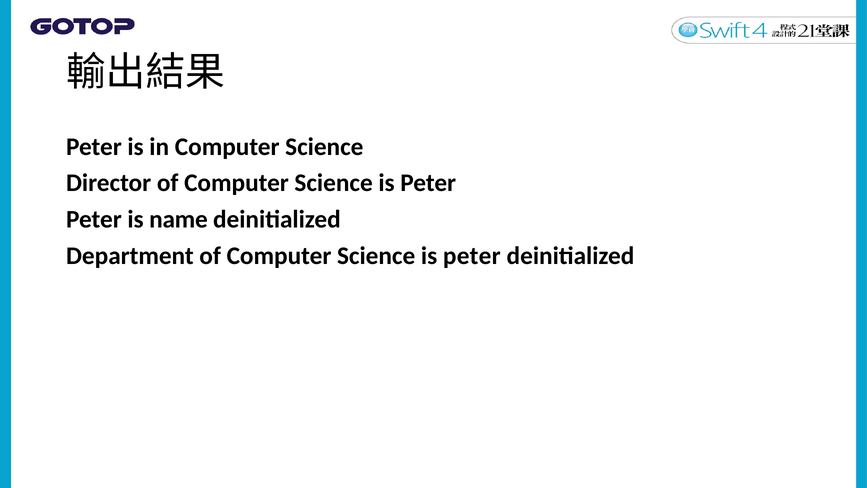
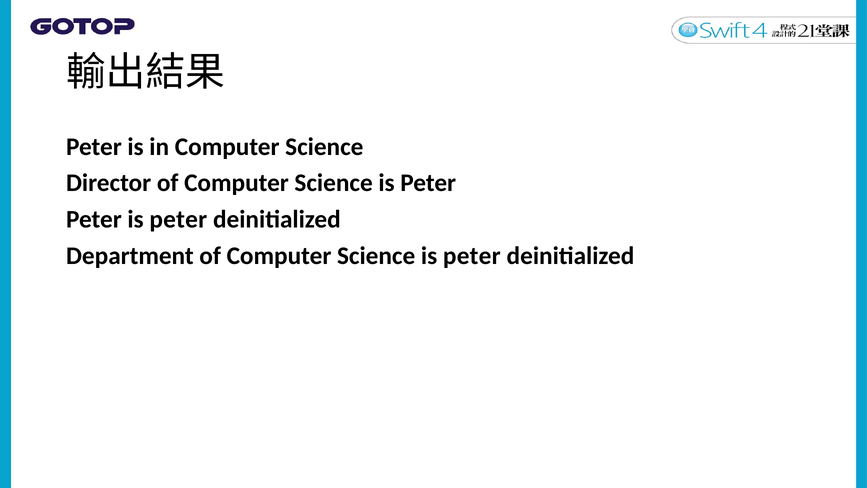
Peter is name: name -> peter (178, 219)
